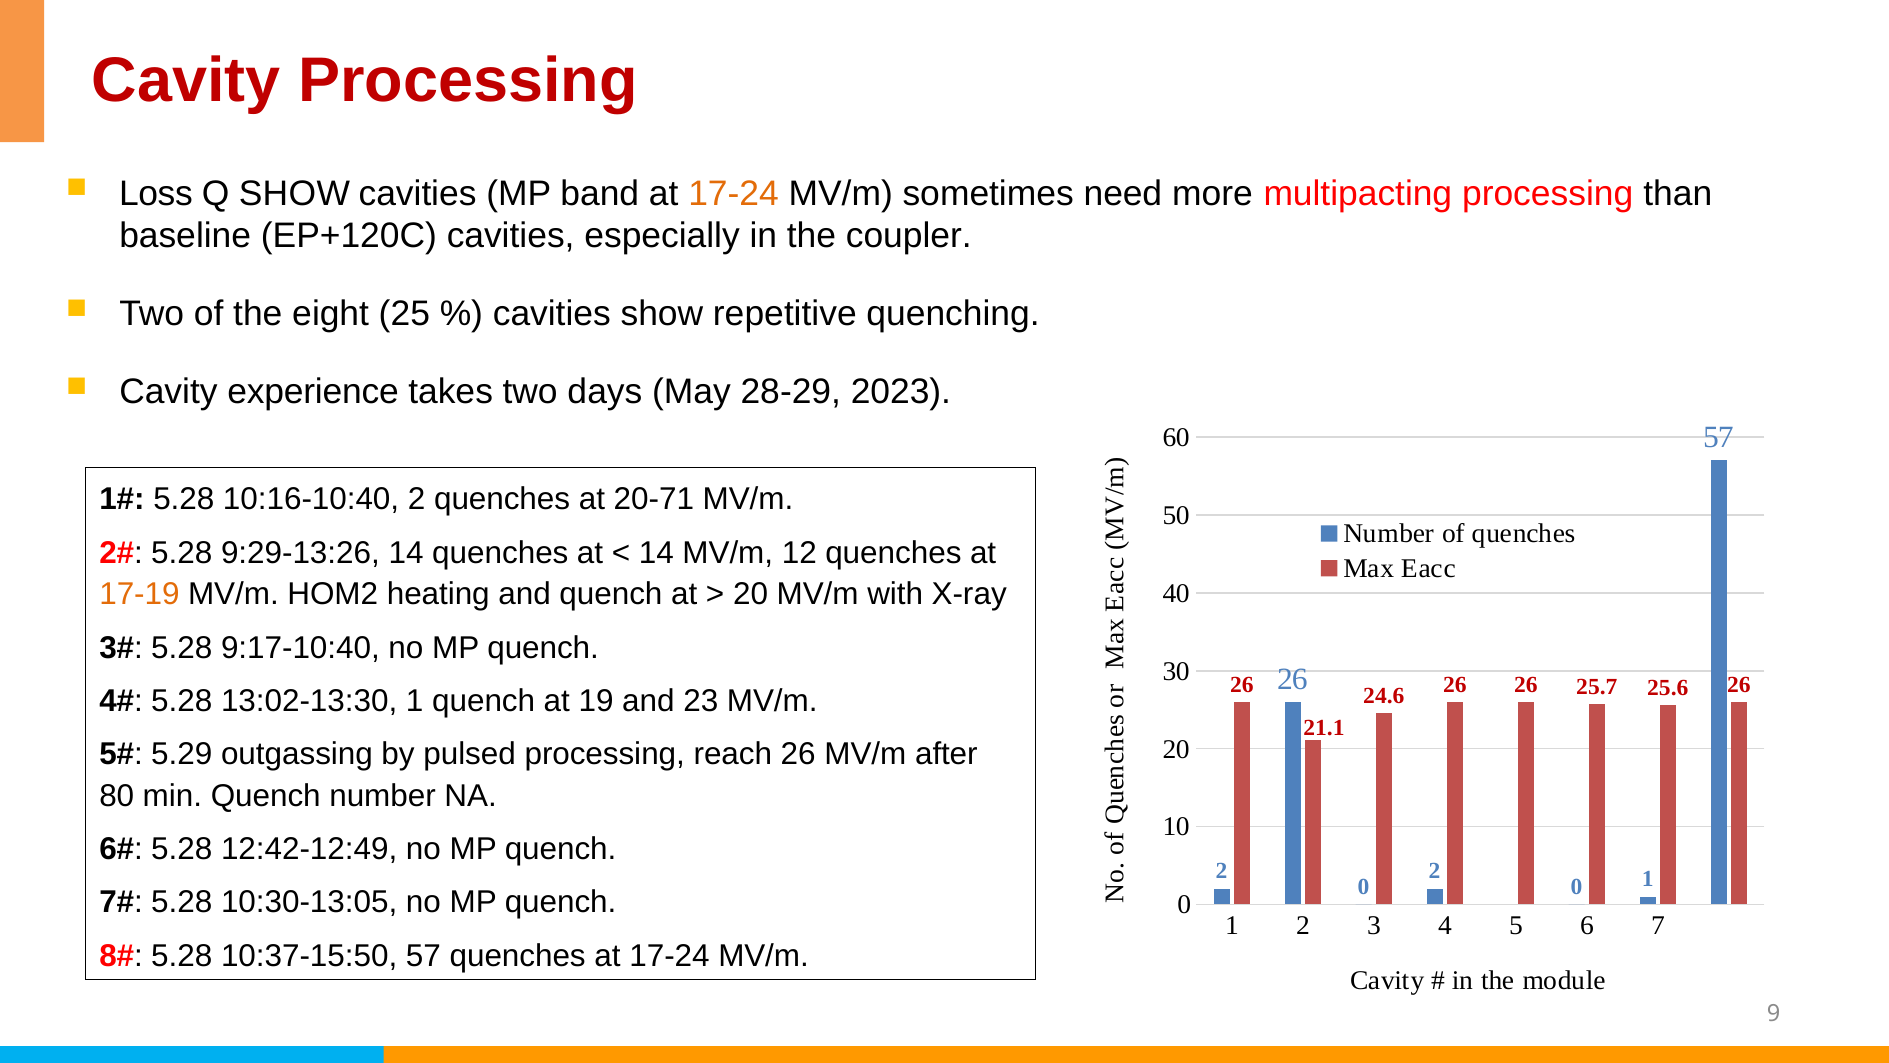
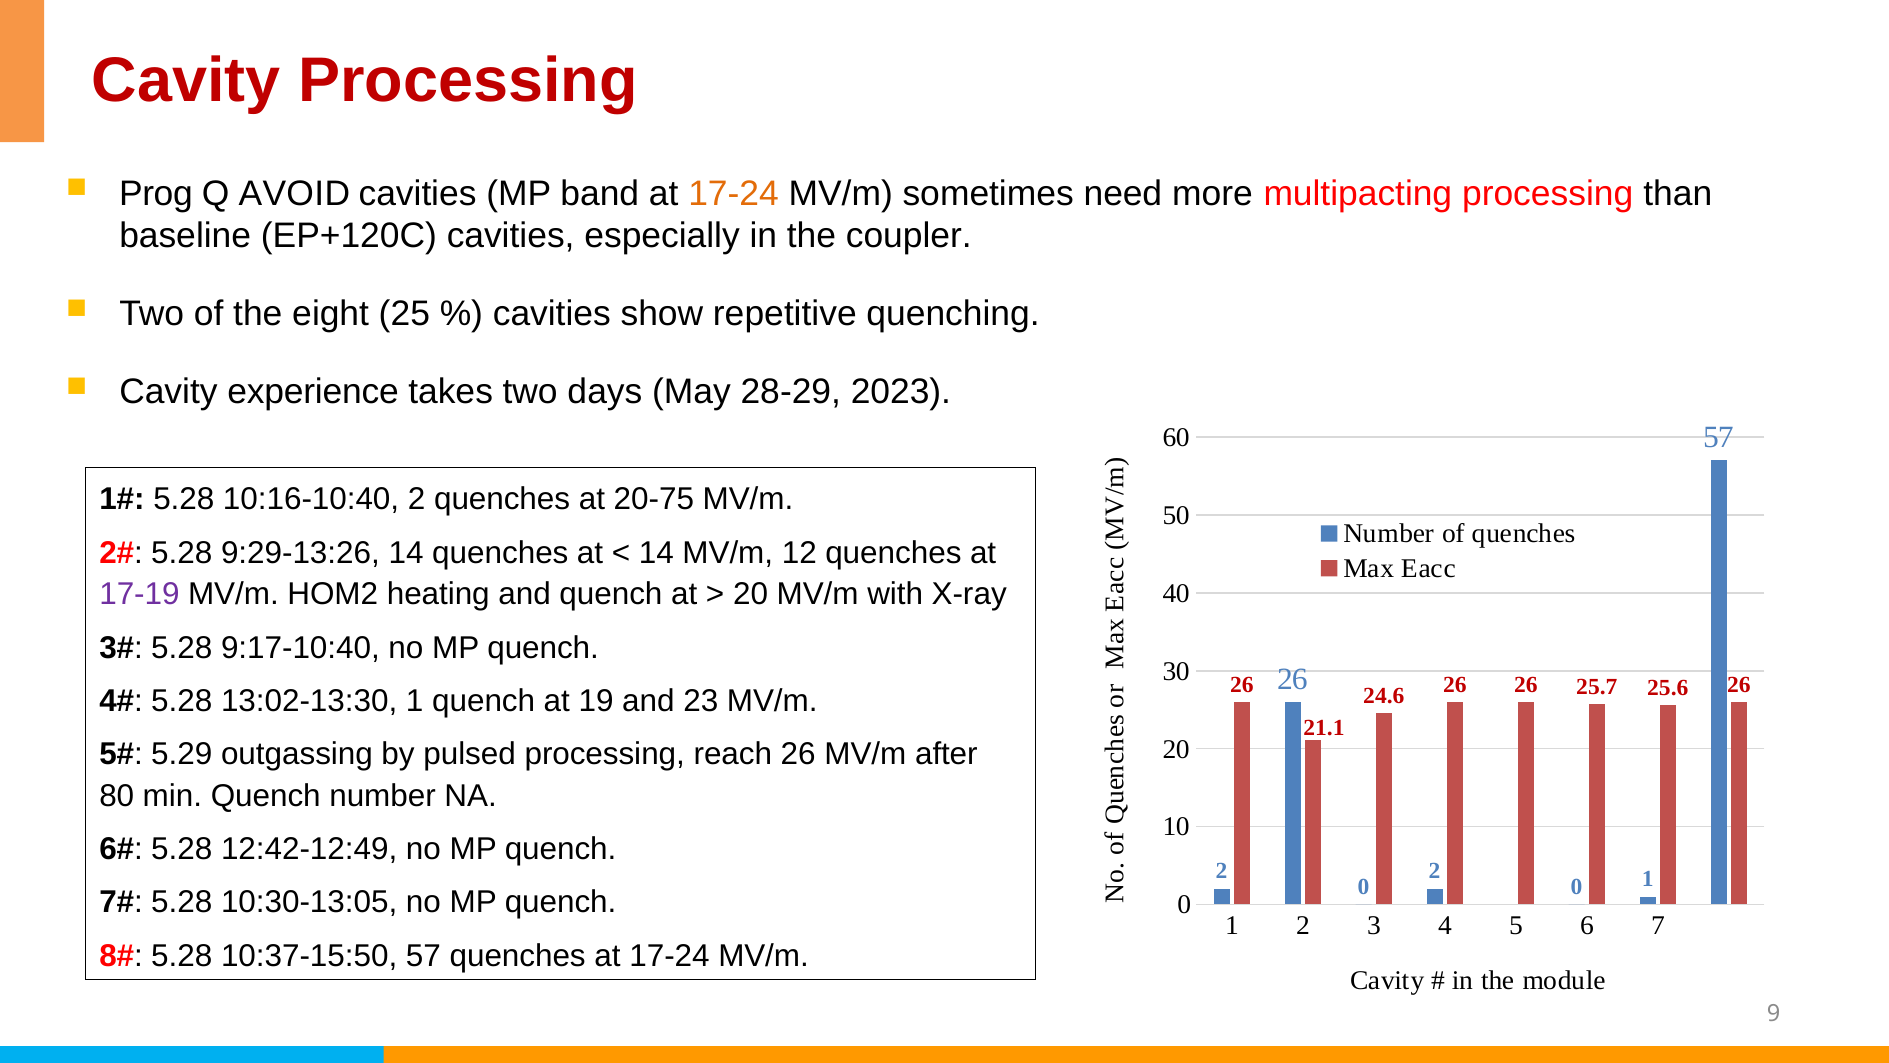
Loss: Loss -> Prog (156, 193)
Q SHOW: SHOW -> AVOID (294, 193)
20-71: 20-71 -> 20-75 (654, 499)
17-19 colour: orange -> purple (139, 594)
